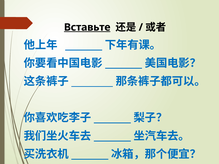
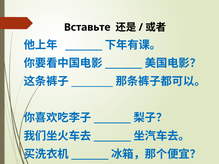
Вставьте underline: present -> none (87, 27)
